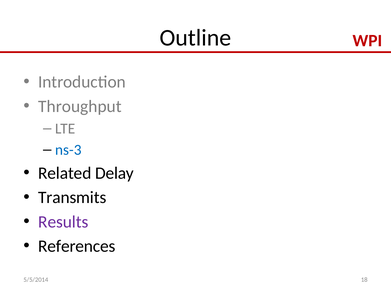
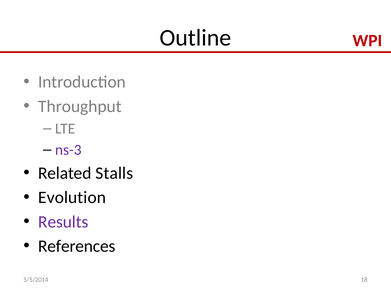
ns-3 colour: blue -> purple (68, 150)
Delay: Delay -> Stalls (114, 173)
Transmits: Transmits -> Evolution (72, 198)
